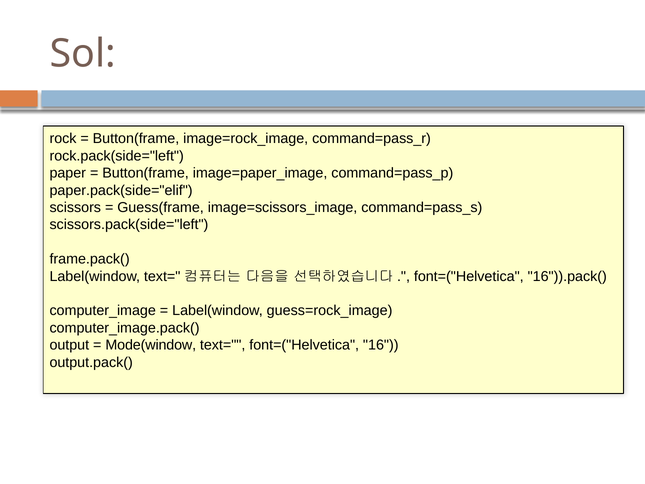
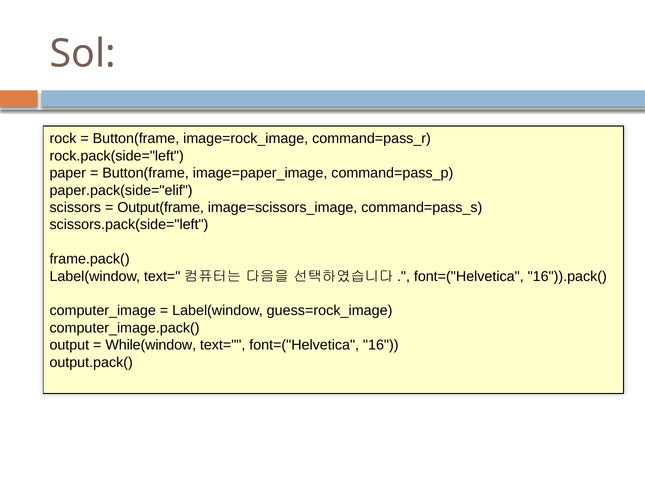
Guess(frame: Guess(frame -> Output(frame (161, 207)
Mode(window: Mode(window -> While(window (151, 345)
